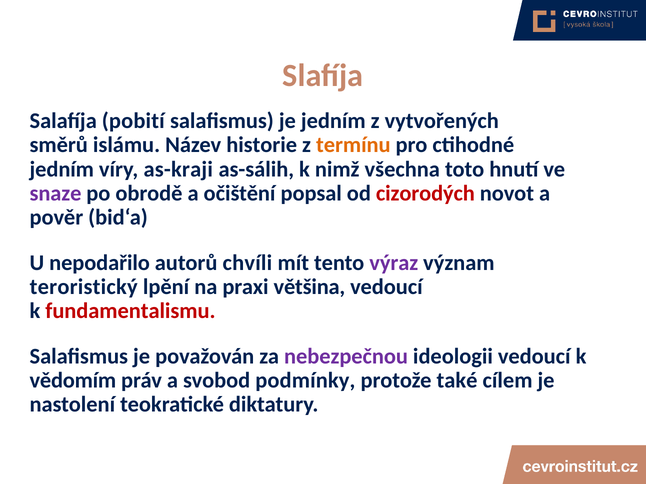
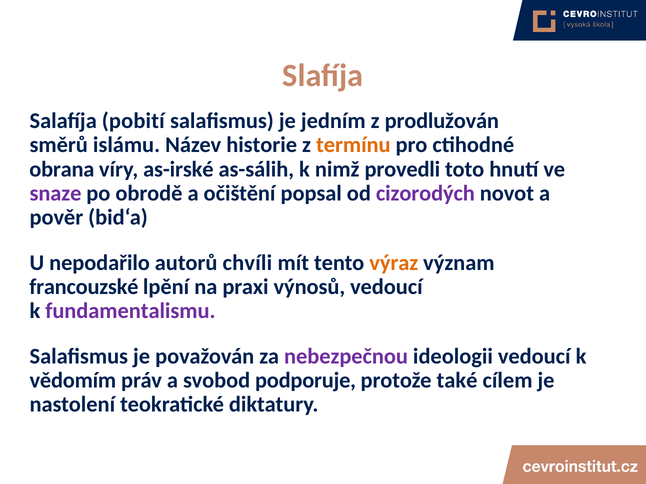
vytvořených: vytvořených -> prodlužován (442, 121)
jedním: jedním -> obrana (62, 169)
as-kraji: as-kraji -> as-irské (178, 169)
všechna: všechna -> provedli (402, 169)
cizorodých colour: red -> purple (425, 194)
výraz colour: purple -> orange (394, 263)
teroristický: teroristický -> francouzské (84, 287)
většina: většina -> výnosů (309, 287)
fundamentalismu colour: red -> purple (130, 311)
podmínky: podmínky -> podporuje (305, 381)
